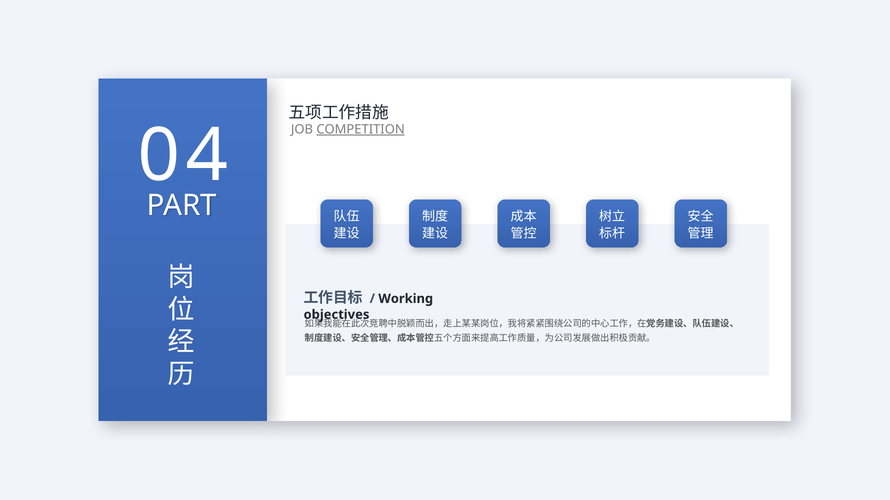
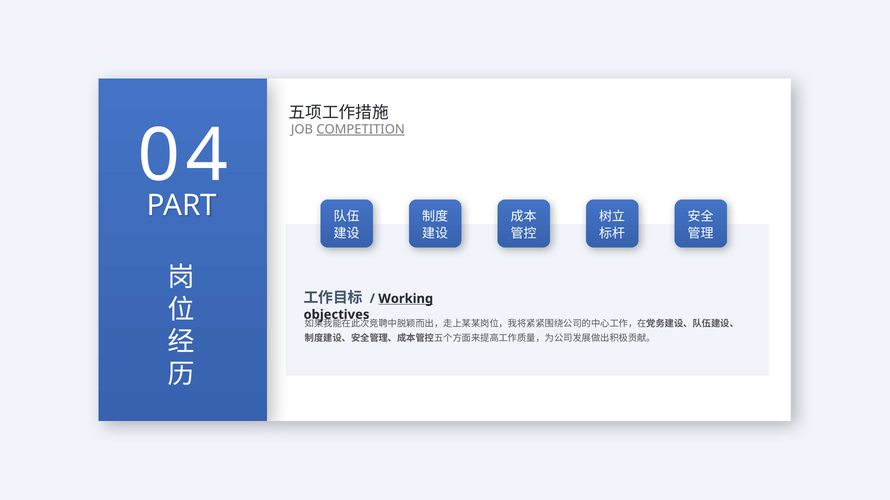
Working underline: none -> present (406, 299)
